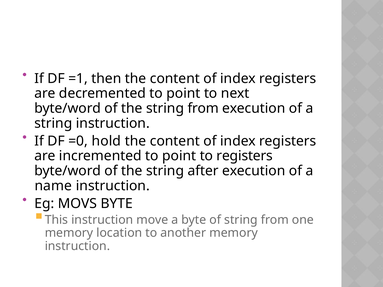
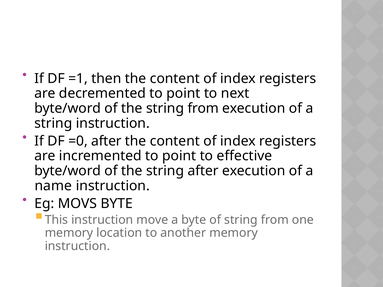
=0 hold: hold -> after (106, 141)
to registers: registers -> effective (245, 156)
